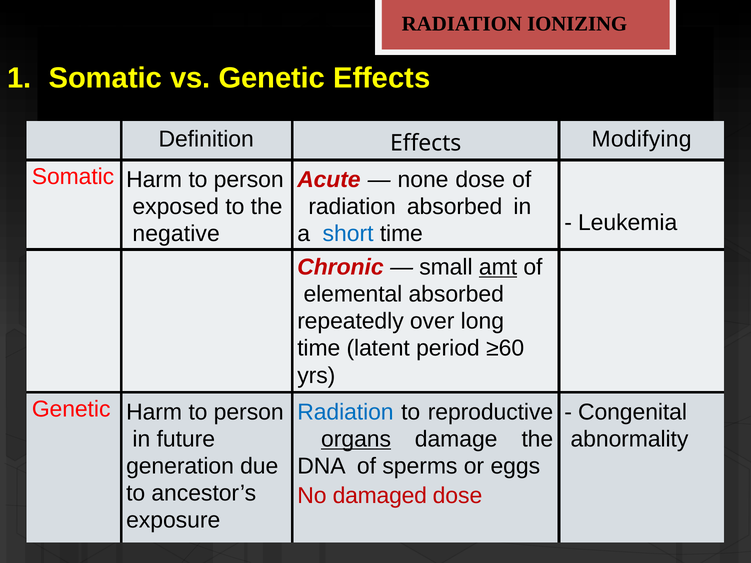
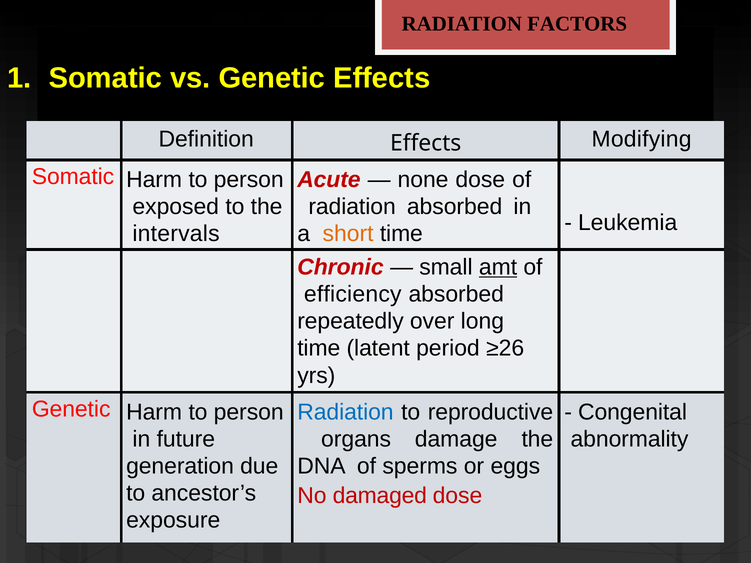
IONIZING: IONIZING -> FACTORS (577, 24)
negative: negative -> intervals (176, 234)
short colour: blue -> orange (348, 234)
elemental: elemental -> efficiency (353, 294)
≥60: ≥60 -> ≥26 (505, 349)
organs underline: present -> none (356, 439)
